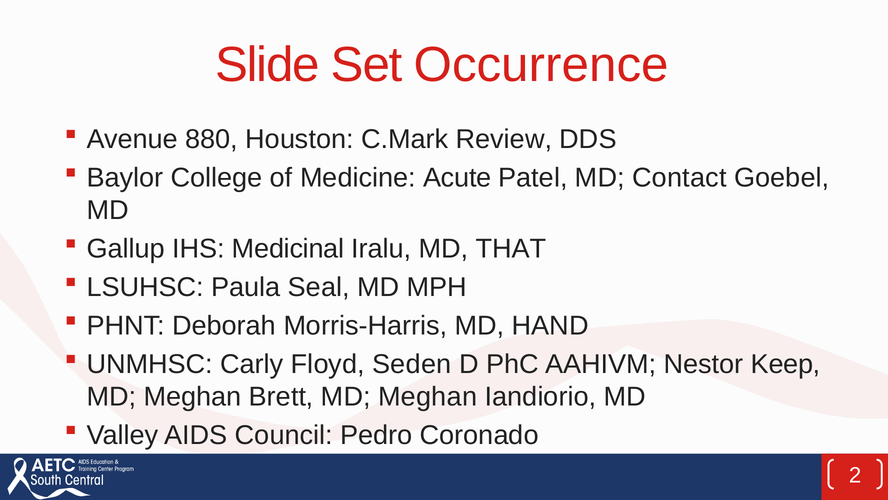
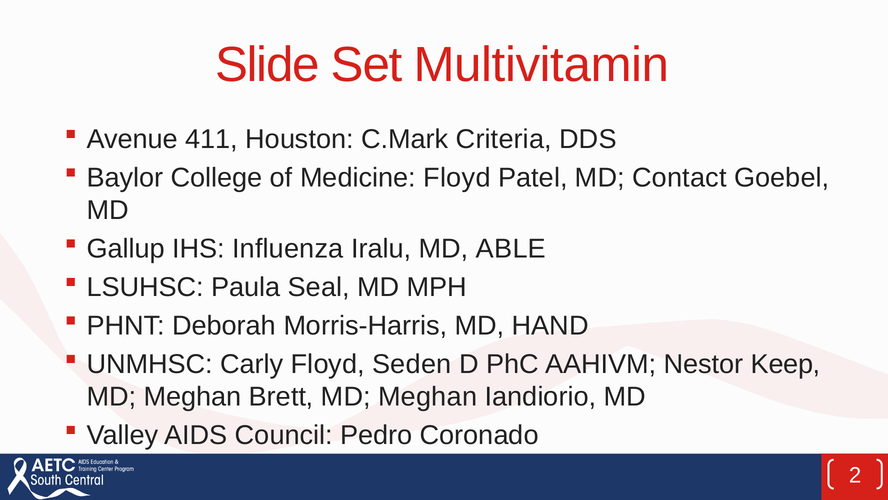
Occurrence: Occurrence -> Multivitamin (541, 65)
880: 880 -> 411 (212, 139)
Review: Review -> Criteria (504, 139)
Medicine Acute: Acute -> Floyd (457, 178)
Medicinal: Medicinal -> Influenza (288, 249)
THAT: THAT -> ABLE (511, 249)
